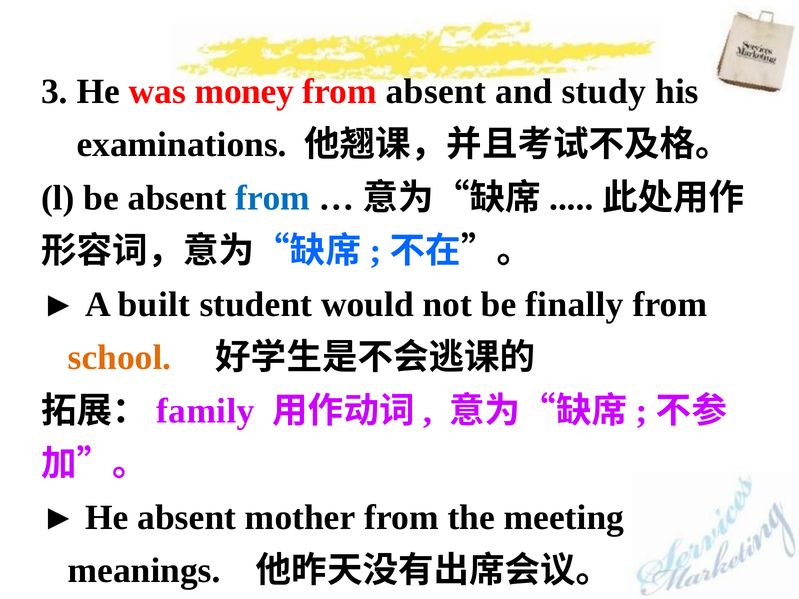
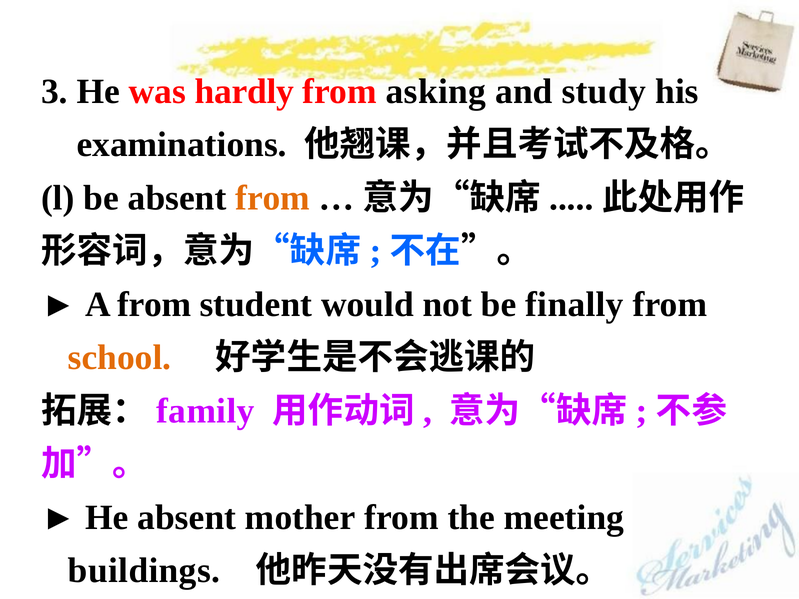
money: money -> hardly (244, 92)
from absent: absent -> asking (436, 92)
from colour: blue -> orange (273, 198)
A built: built -> from (154, 305)
meanings: meanings -> buildings (144, 571)
